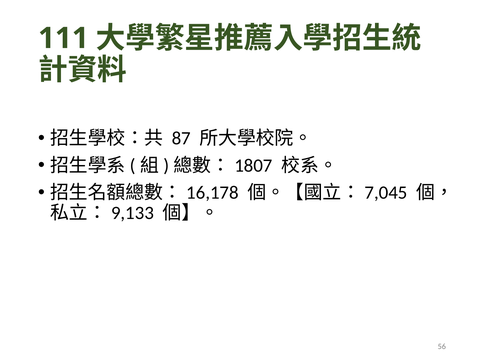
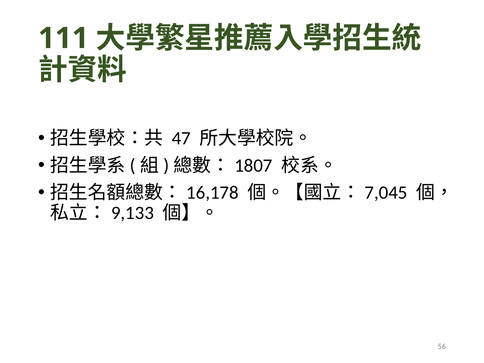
87: 87 -> 47 (181, 138)
